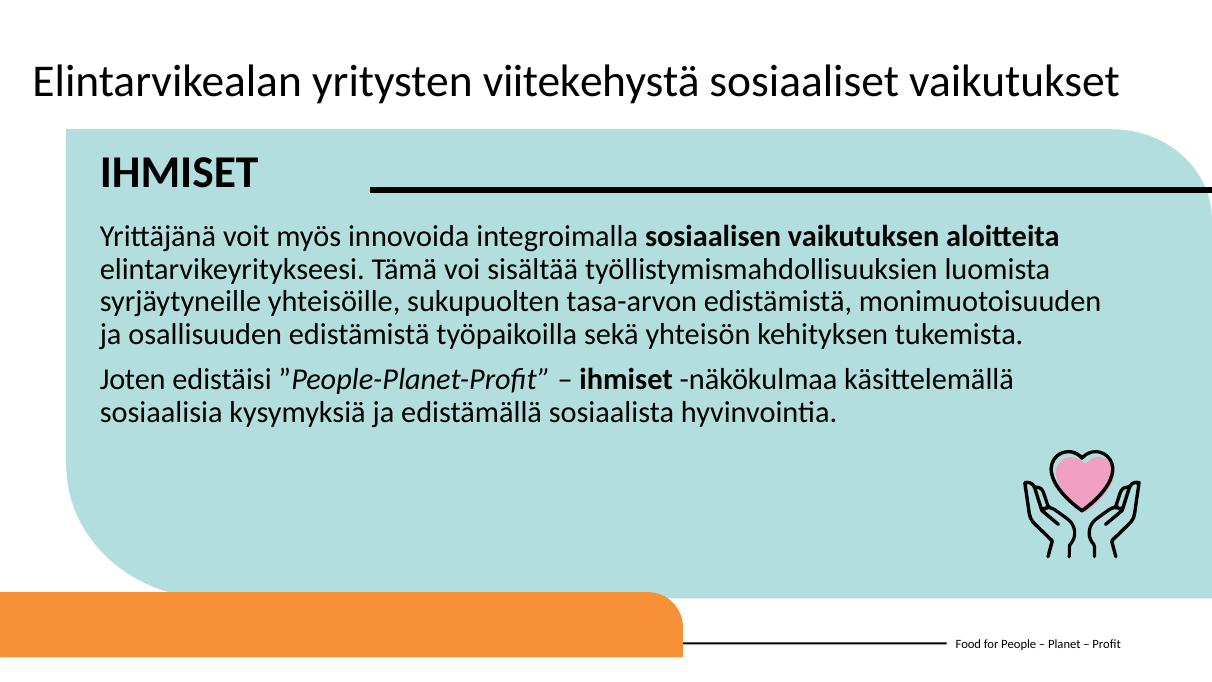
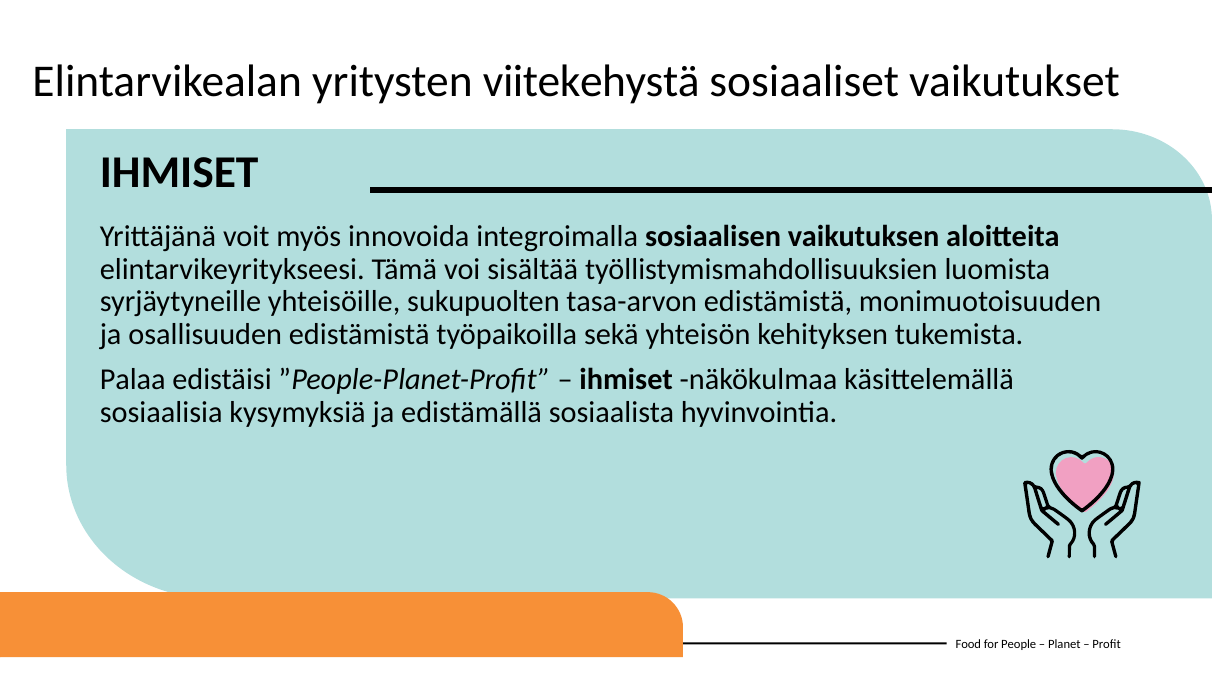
Joten: Joten -> Palaa (133, 380)
